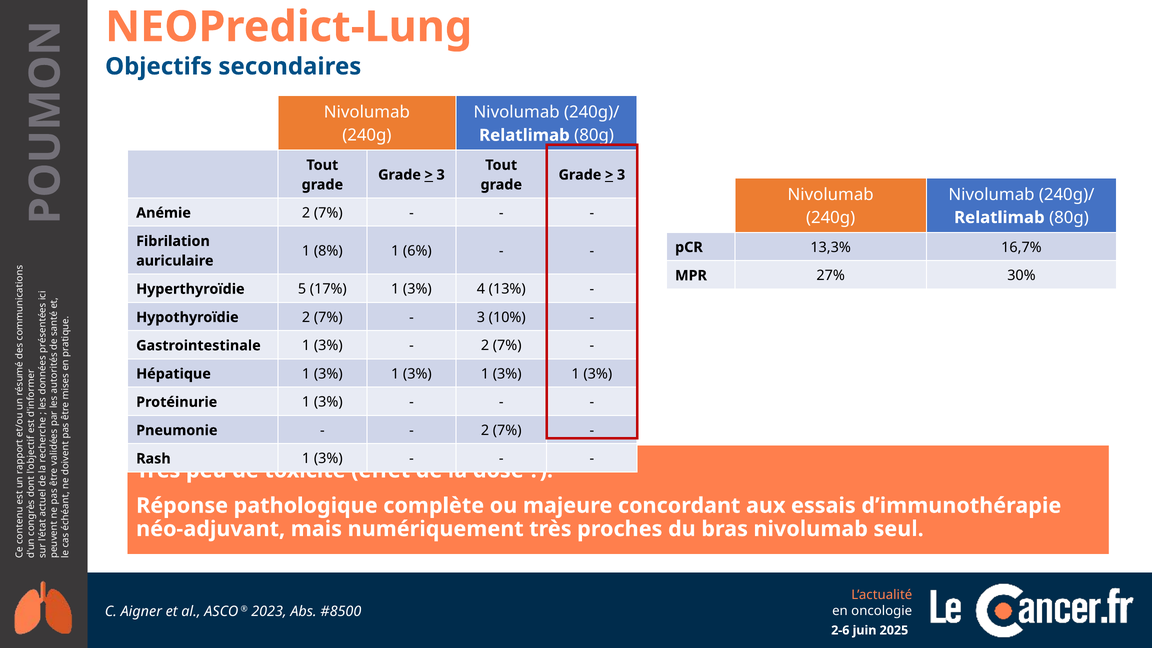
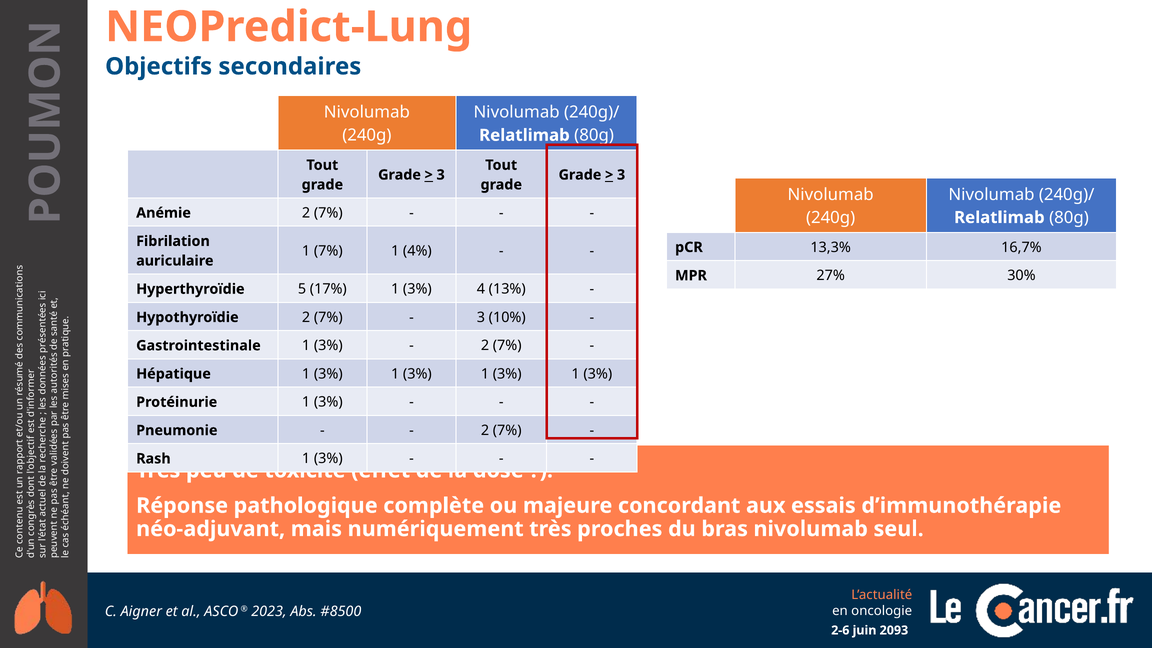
1 8%: 8% -> 7% (328, 251)
6%: 6% -> 4% (417, 251)
2025: 2025 -> 2093 (894, 630)
